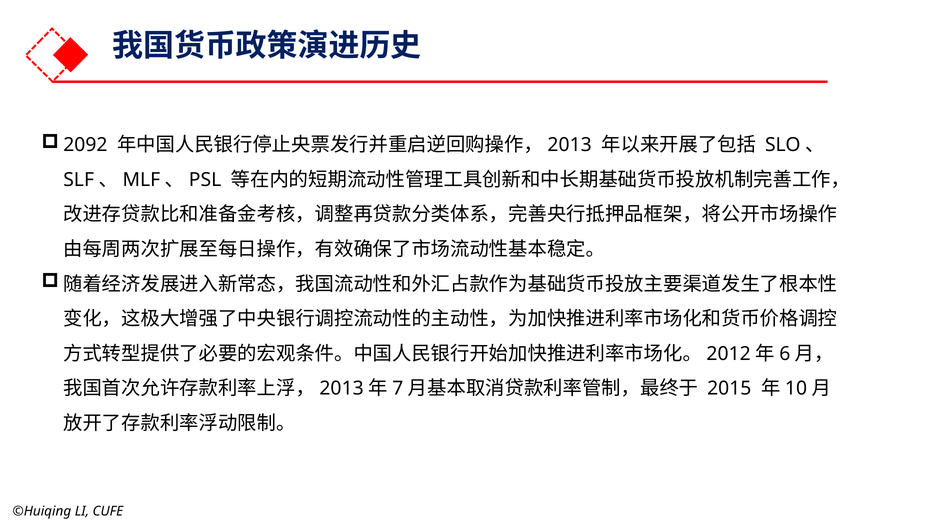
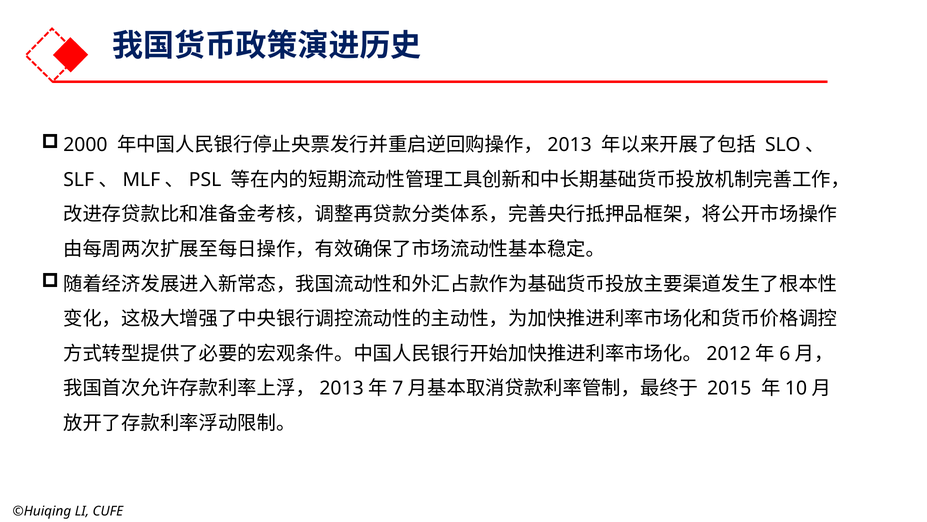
2092: 2092 -> 2000 (85, 145)
